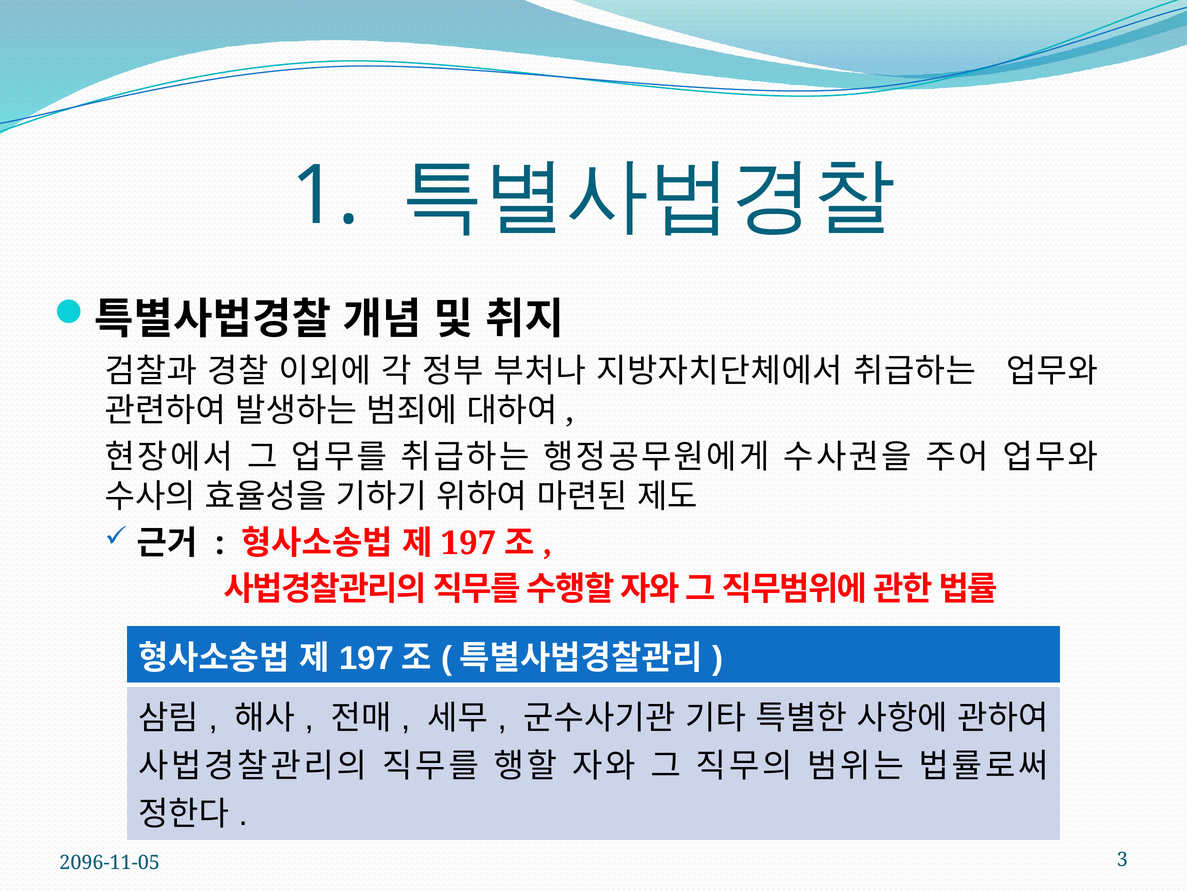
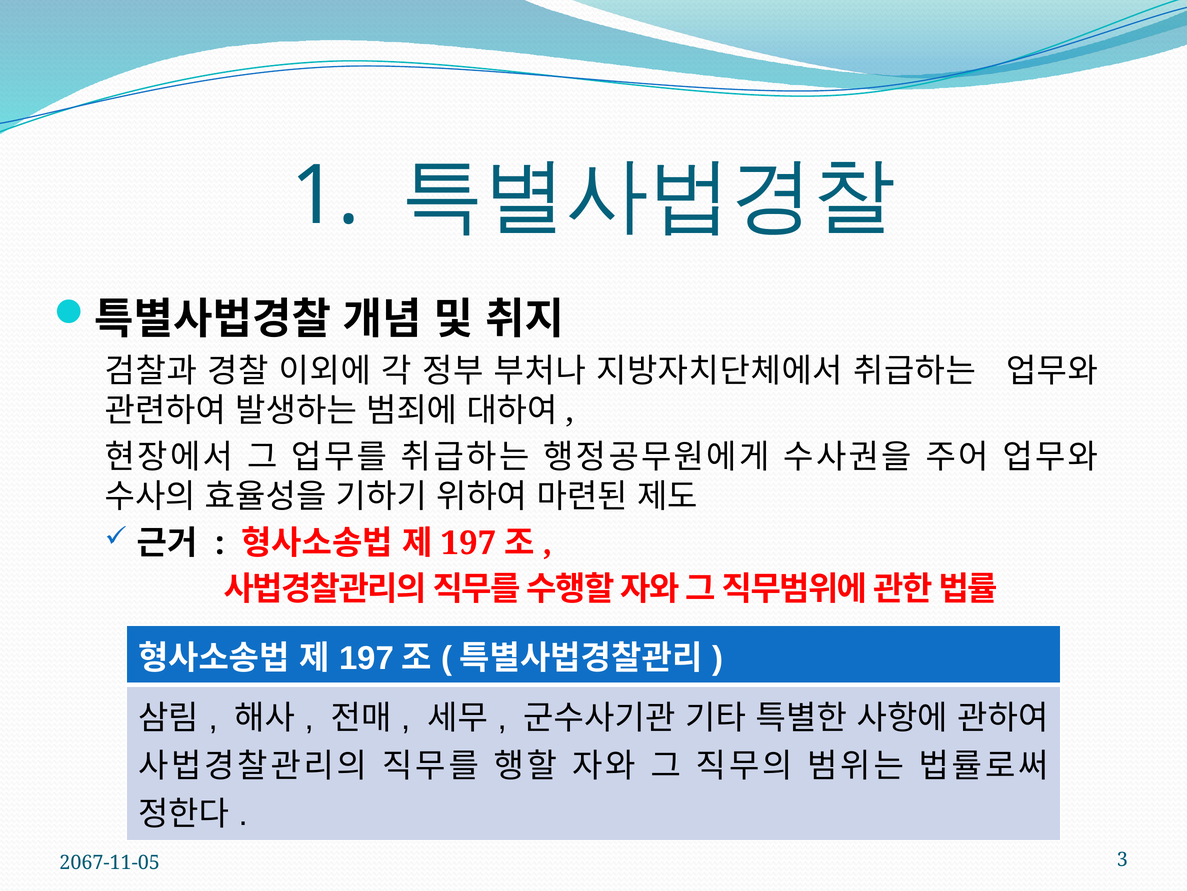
2096-11-05: 2096-11-05 -> 2067-11-05 (110, 862)
